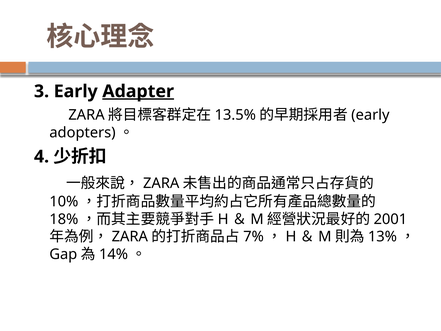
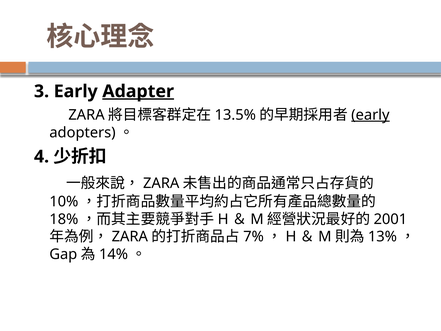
early underline: none -> present (370, 115)
